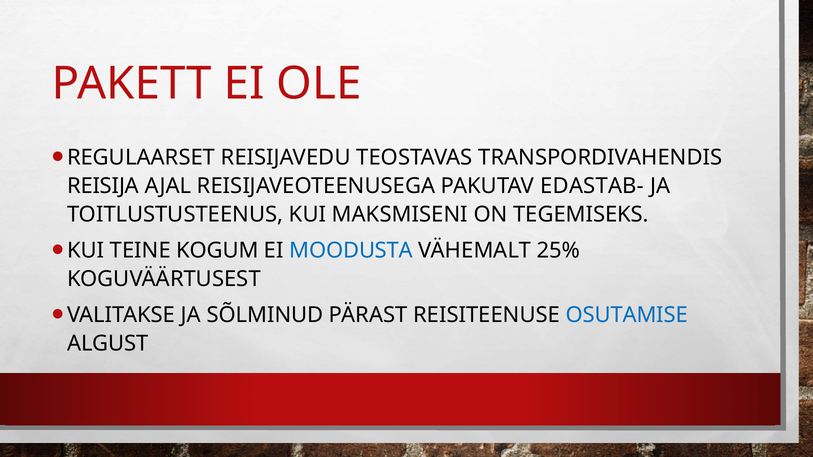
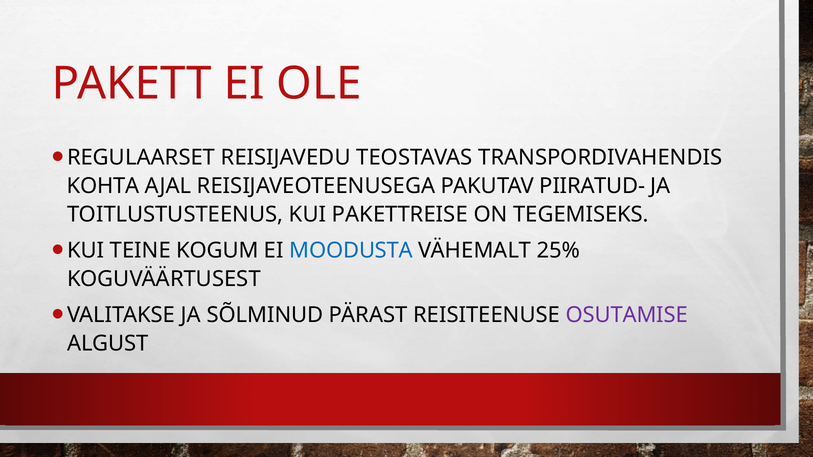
REISIJA: REISIJA -> KOHTA (103, 186)
EDASTAB-: EDASTAB- -> PIIRATUD- (592, 186)
MAKSMISENI: MAKSMISENI -> PAKETTREISE (400, 215)
OSUTAMISE colour: blue -> purple (627, 315)
